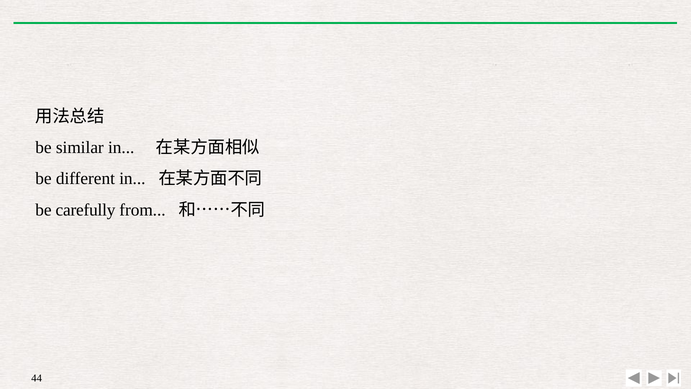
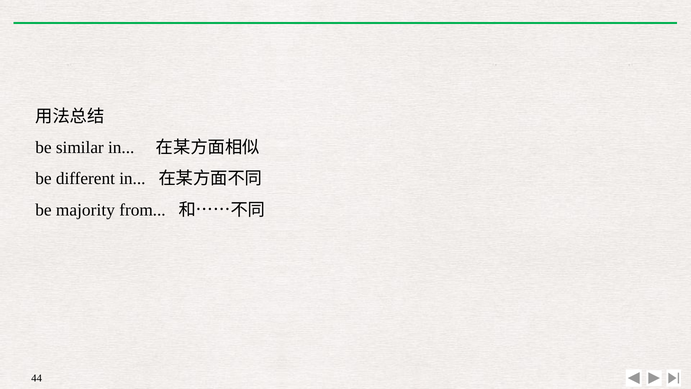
carefully: carefully -> majority (85, 210)
